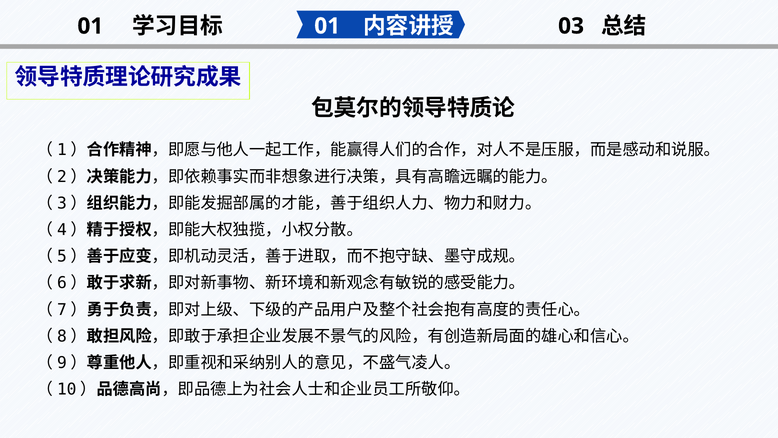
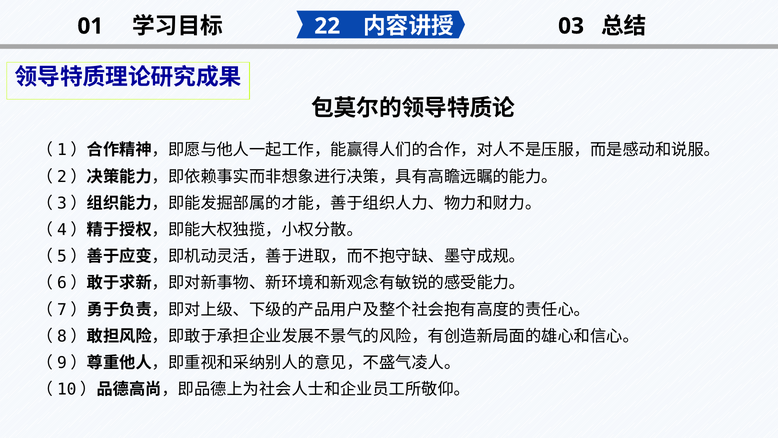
01: 01 -> 22 (327, 26)
